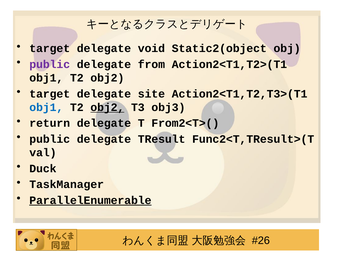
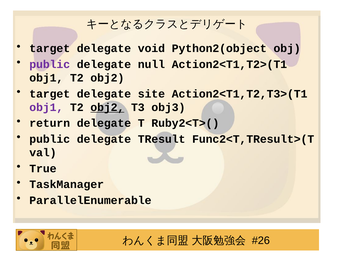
Static2(object: Static2(object -> Python2(object (219, 48)
from: from -> null (151, 64)
obj1 colour: blue -> purple (46, 107)
From2<T>(: From2<T>( -> Ruby2<T>( (185, 123)
Duck: Duck -> True (43, 168)
ParallelEnumerable underline: present -> none (90, 200)
